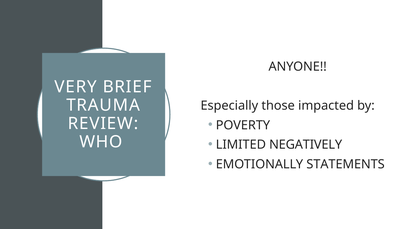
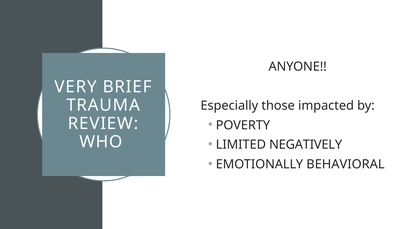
STATEMENTS: STATEMENTS -> BEHAVIORAL (346, 164)
